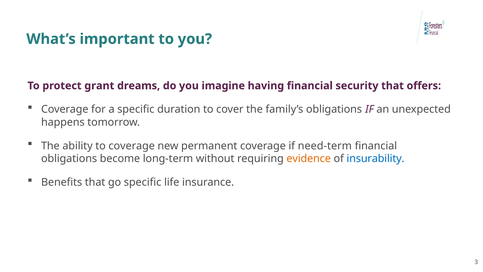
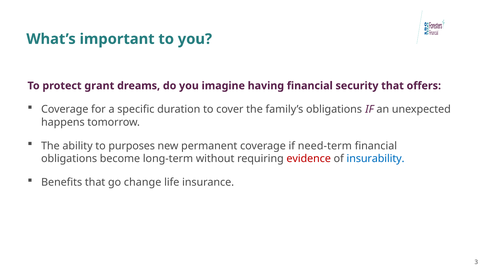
to coverage: coverage -> purposes (132, 146)
evidence colour: orange -> red (309, 159)
go specific: specific -> change (143, 182)
